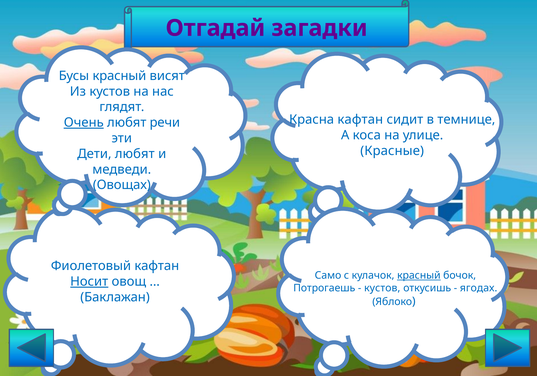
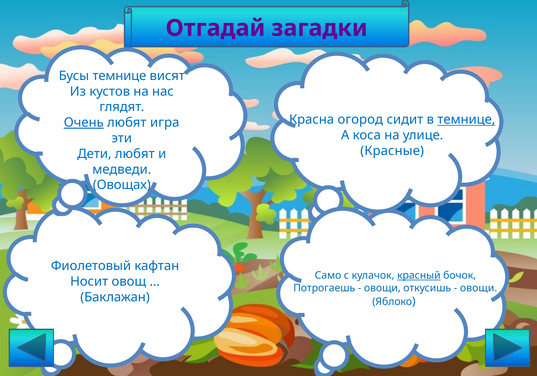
Бусы красный: красный -> темнице (119, 76)
Красна кафтан: кафтан -> огород (360, 120)
темнице underline: none -> present (466, 120)
речи: речи -> игра (165, 123)
Носит underline: present -> none (89, 282)
кустов: кустов -> овощи (382, 288)
ягодах: ягодах -> овощи (479, 288)
